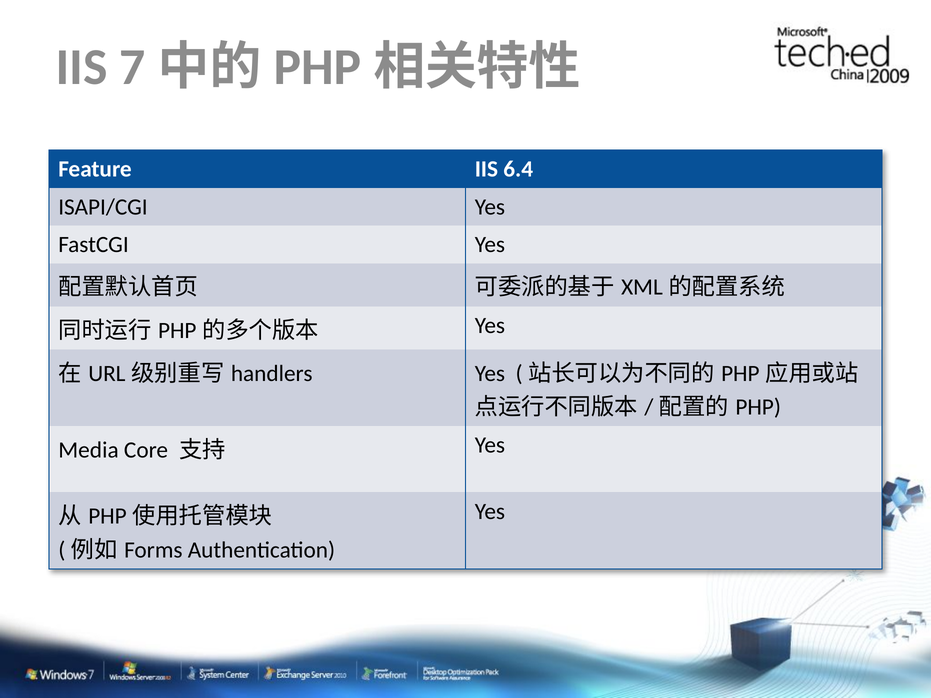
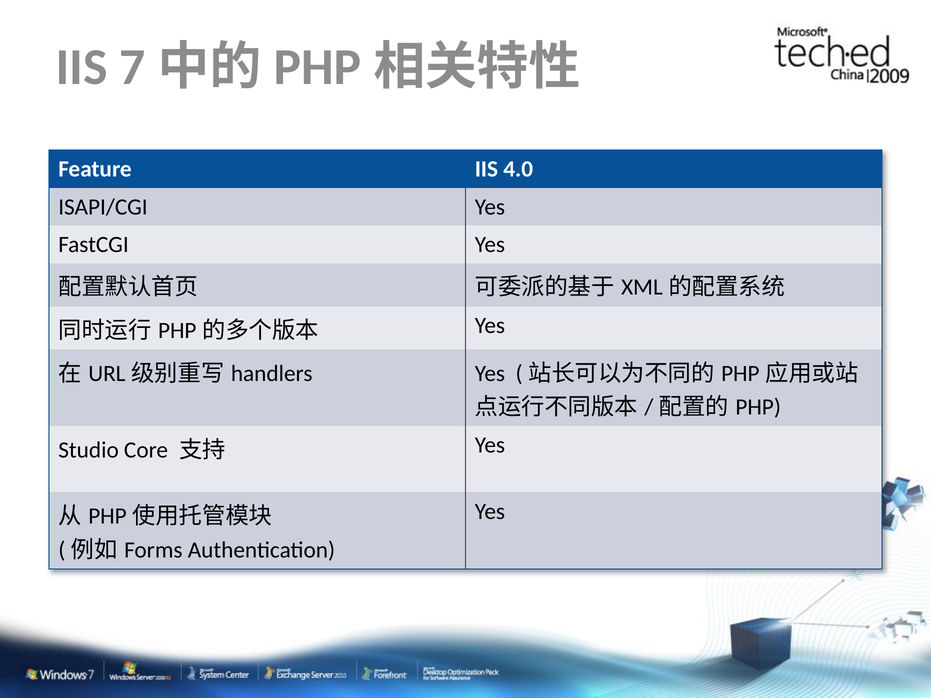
6.4: 6.4 -> 4.0 (518, 169)
Media: Media -> Studio (89, 450)
